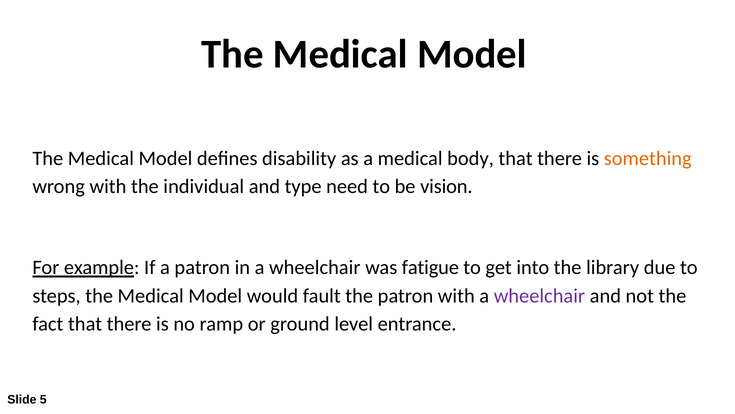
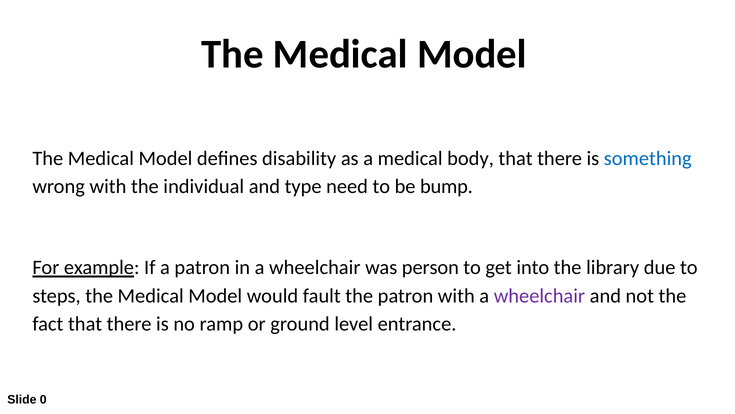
something colour: orange -> blue (648, 158)
vision: vision -> bump (446, 186)
fatigue: fatigue -> person (430, 267)
5: 5 -> 0 (43, 399)
